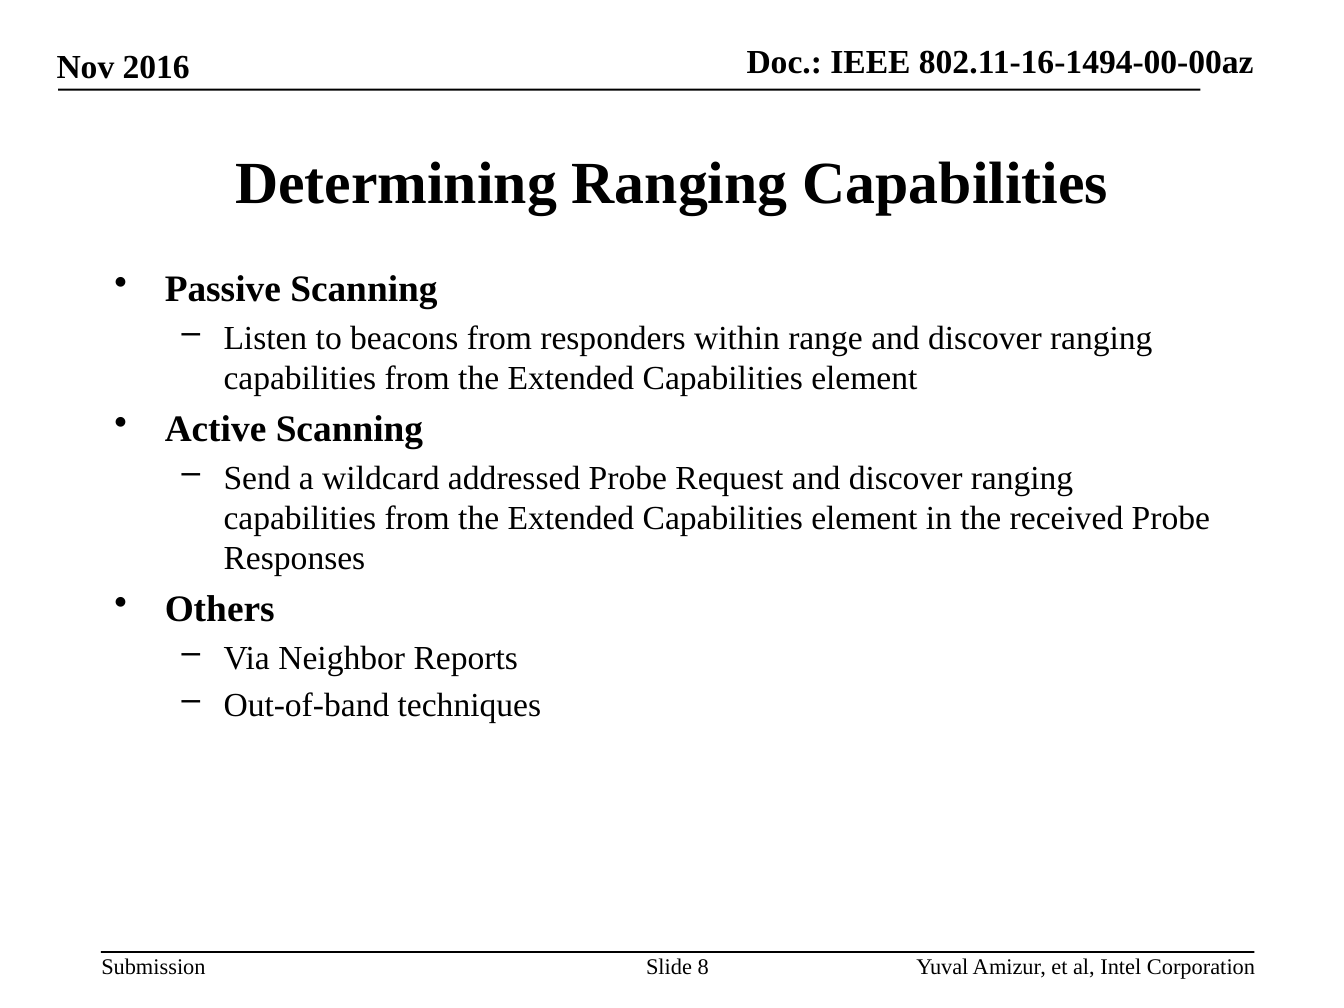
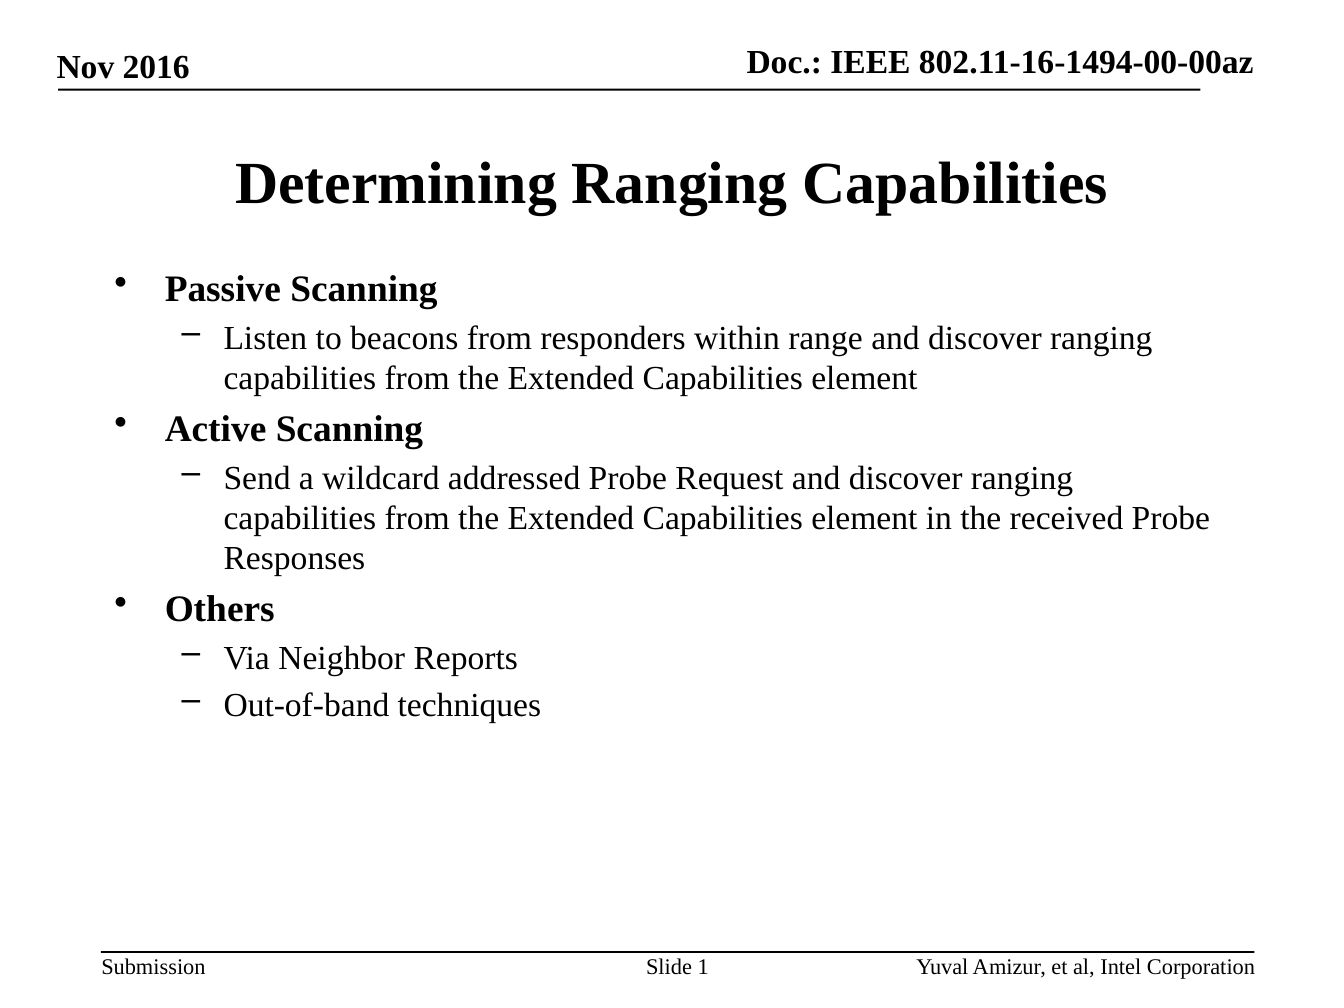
8: 8 -> 1 (703, 967)
